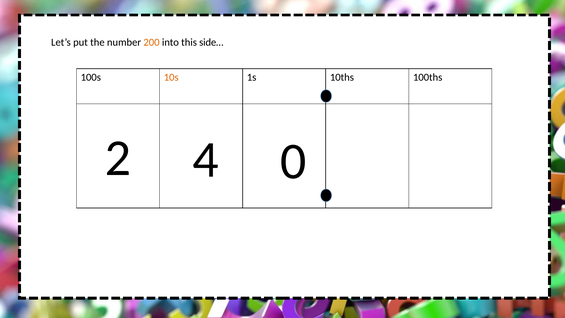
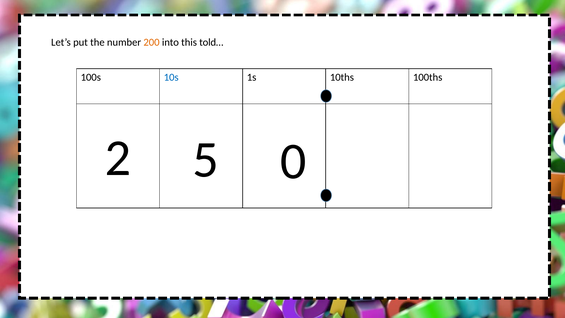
side…: side… -> told… (211, 42)
10s colour: orange -> blue (171, 77)
4: 4 -> 5 (205, 160)
